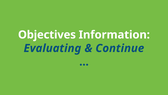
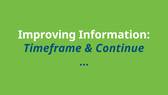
Objectives: Objectives -> Improving (47, 35)
Evaluating: Evaluating -> Timeframe (52, 48)
